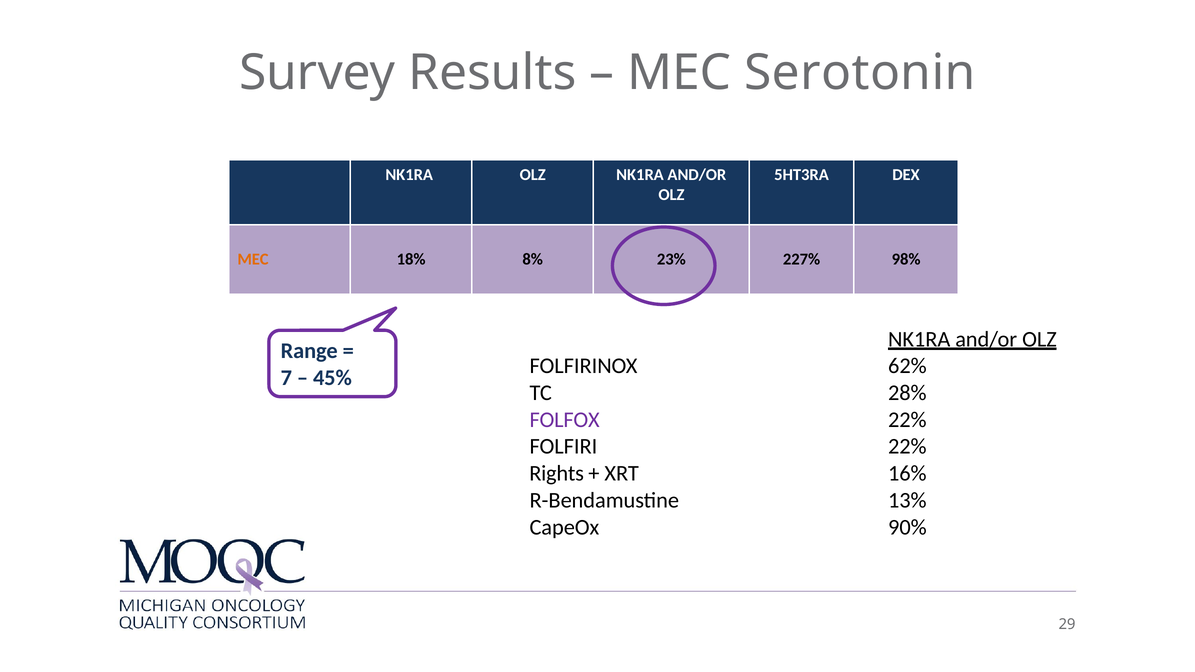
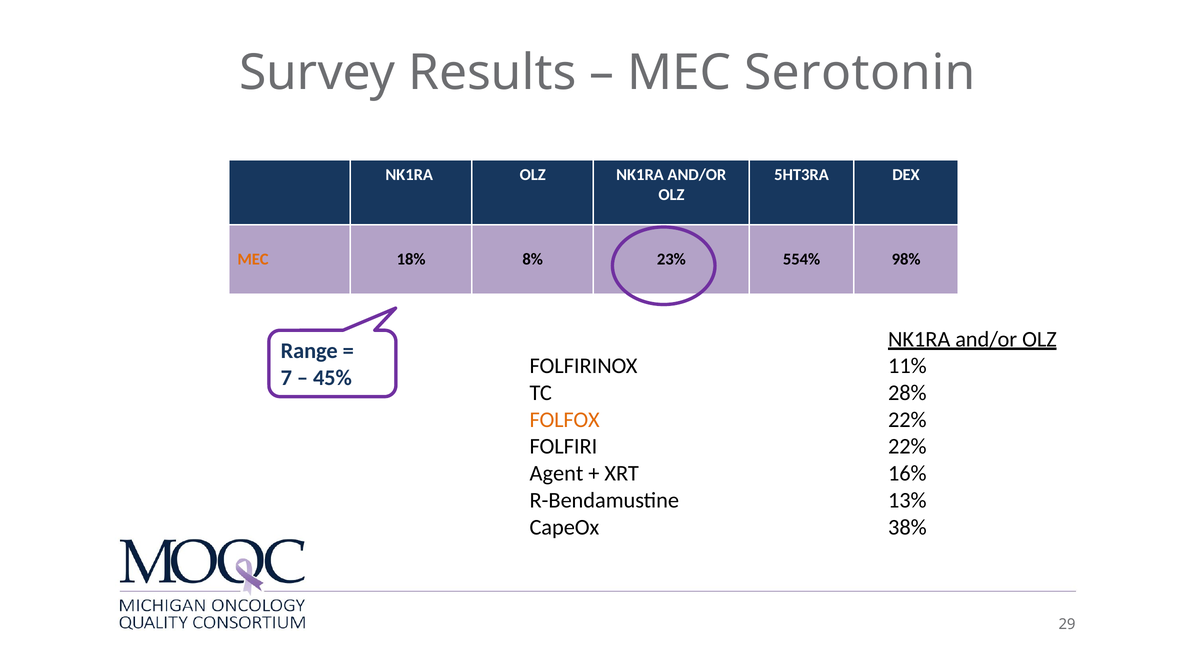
227%: 227% -> 554% (802, 259)
62%: 62% -> 11% (907, 366)
FOLFOX colour: purple -> orange (565, 420)
Rights: Rights -> Agent (557, 474)
90%: 90% -> 38% (907, 527)
